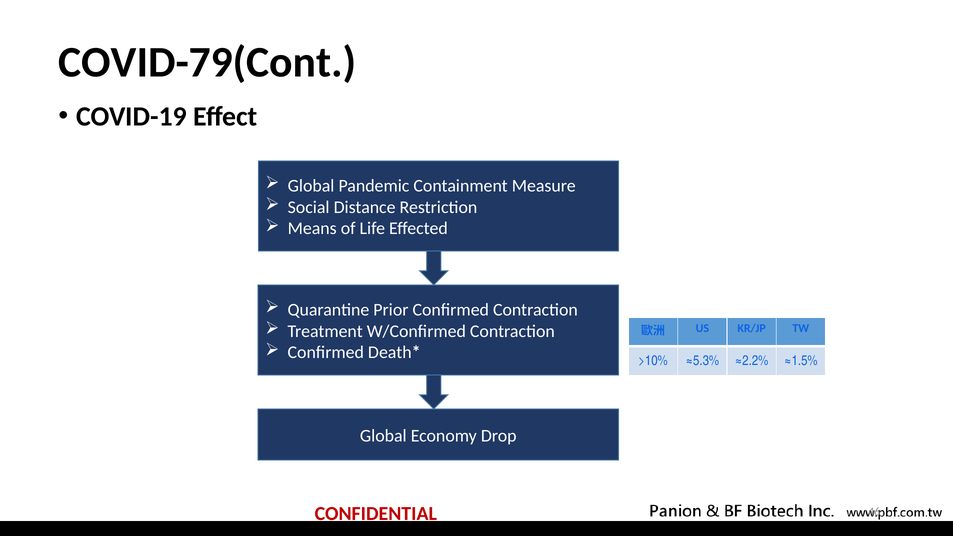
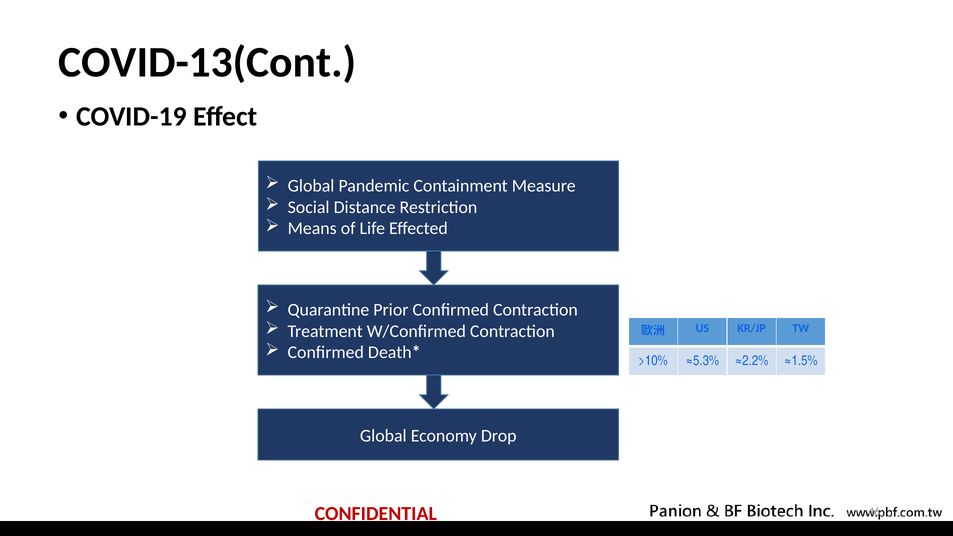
COVID-79(Cont: COVID-79(Cont -> COVID-13(Cont (207, 62)
